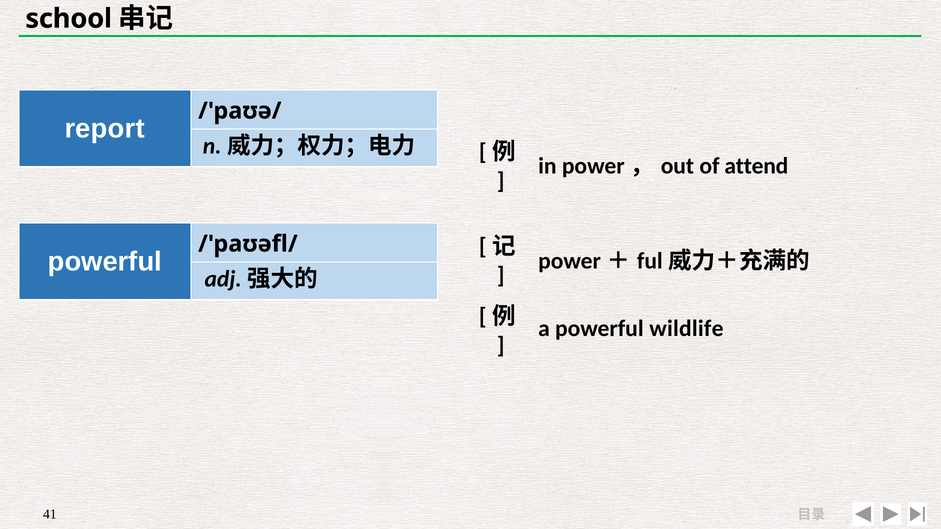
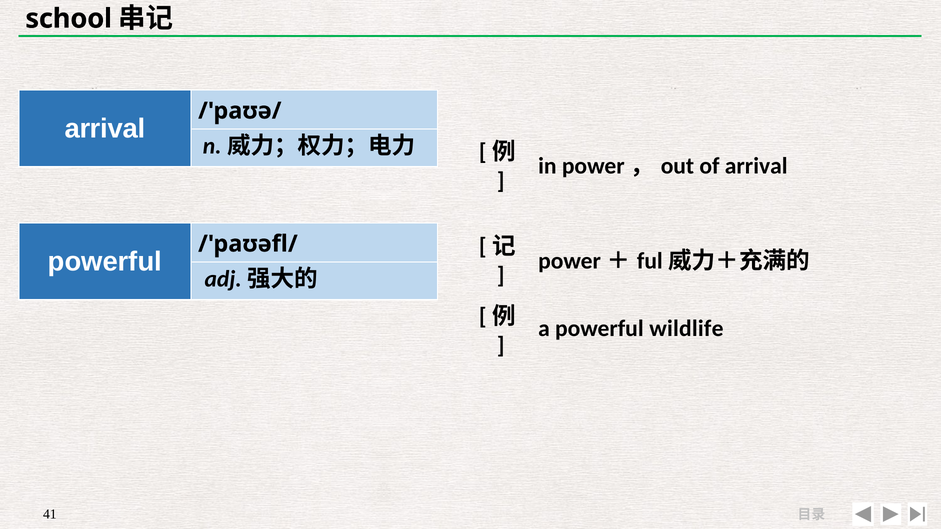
report: report -> arrival (105, 129)
of attend: attend -> arrival (756, 166)
